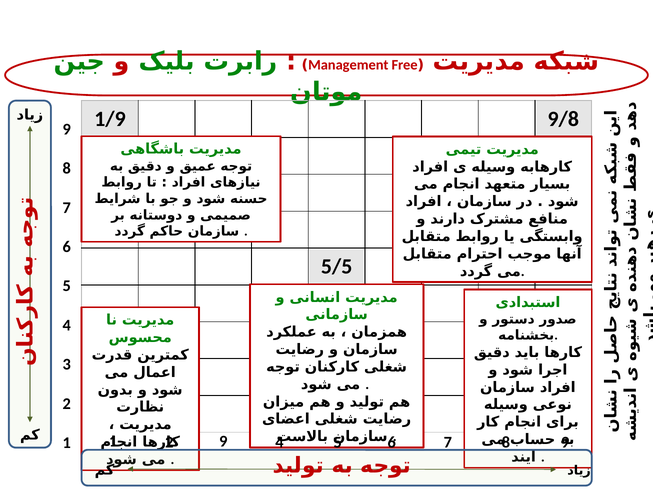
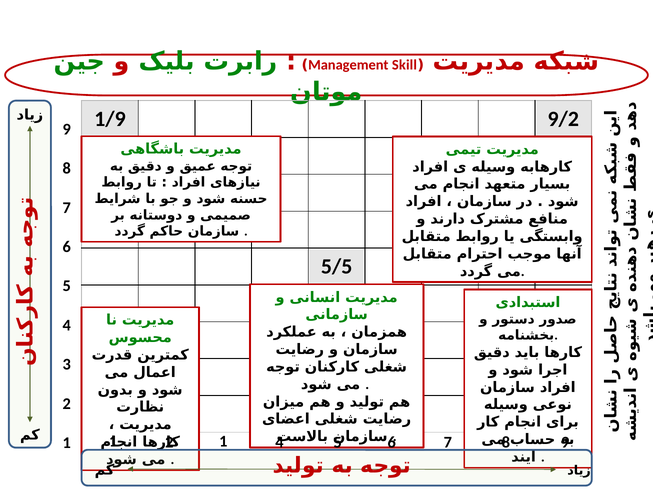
Free: Free -> Skill (404, 65)
9/8: 9/8 -> 9/2 (563, 119)
9: 9 -> 1 (223, 441)
